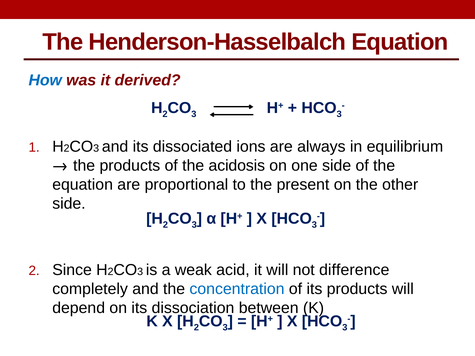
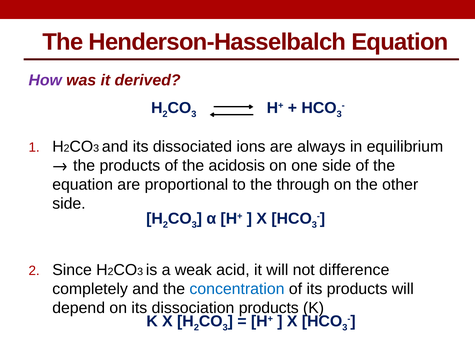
How colour: blue -> purple (45, 80)
present: present -> through (303, 185)
dissociation between: between -> products (269, 308)
